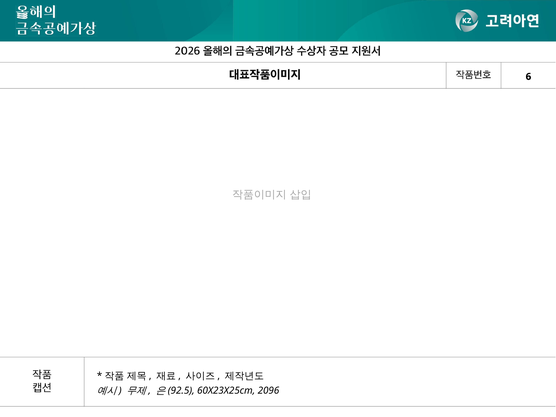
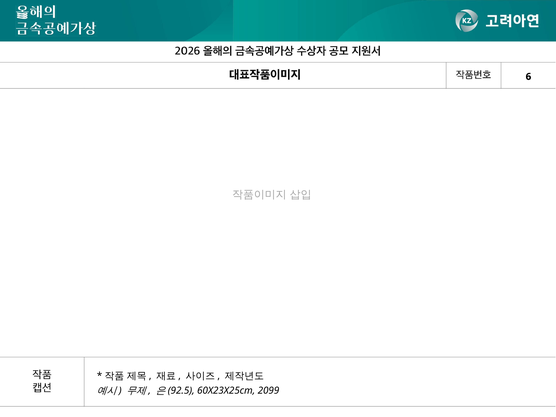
2096: 2096 -> 2099 (268, 391)
